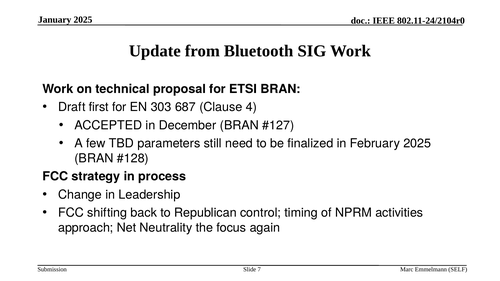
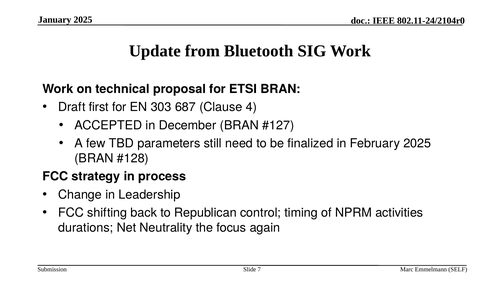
approach: approach -> durations (86, 228)
